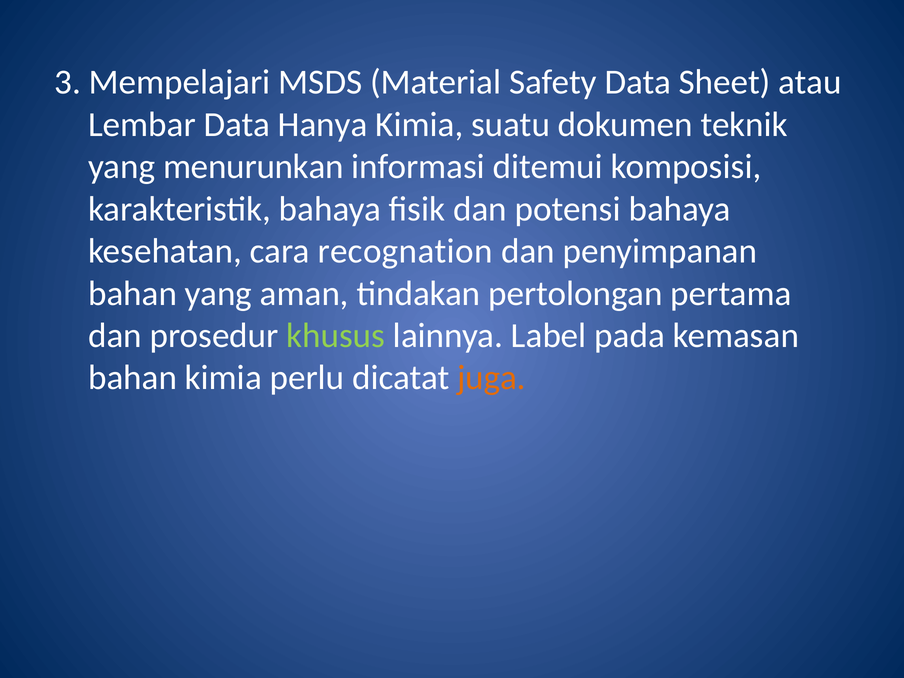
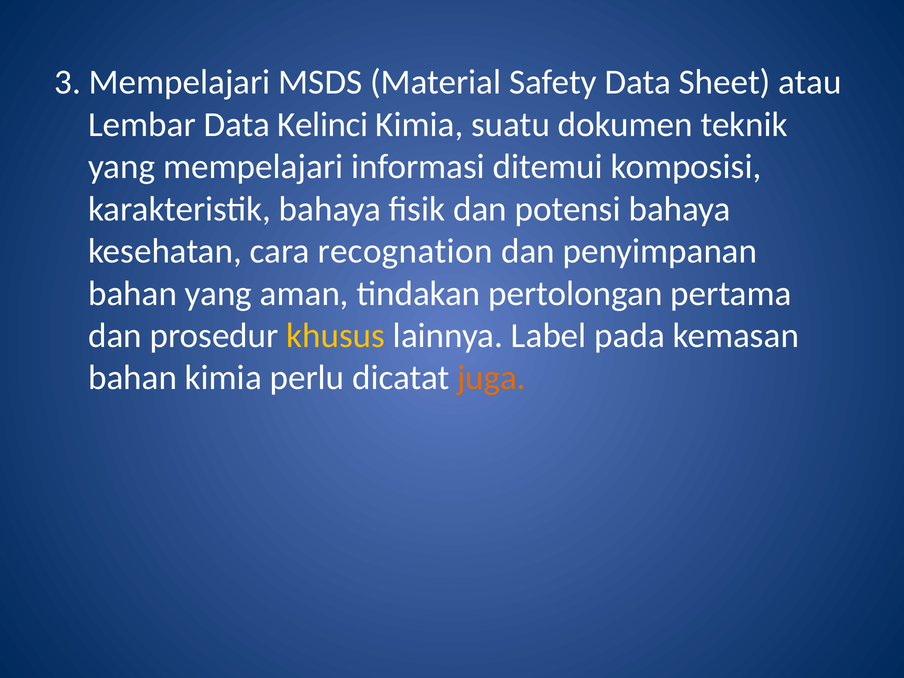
Hanya: Hanya -> Kelinci (323, 125)
yang menurunkan: menurunkan -> mempelajari (253, 167)
khusus colour: light green -> yellow (336, 336)
